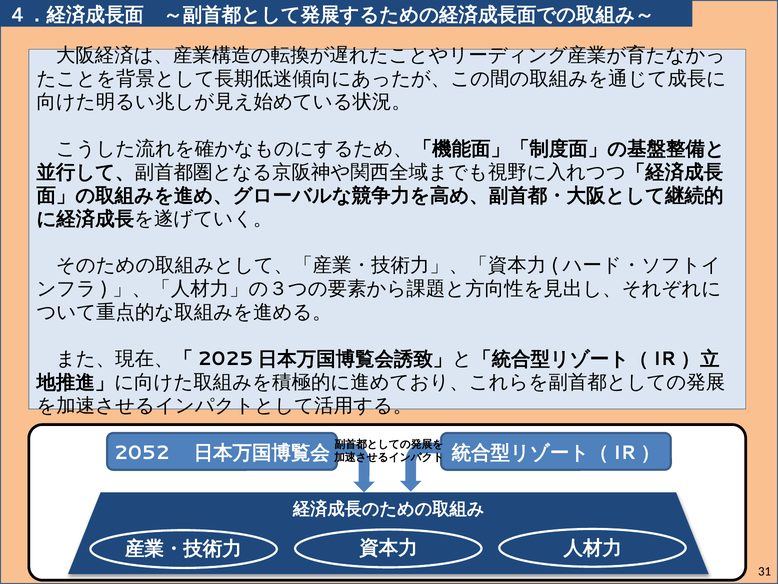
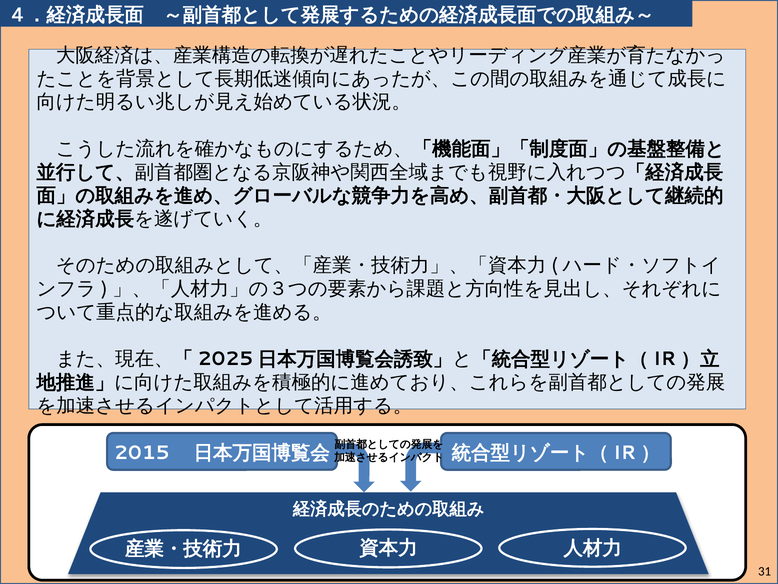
2052: 2052 -> 2015 (142, 452)
